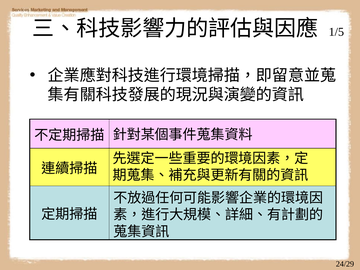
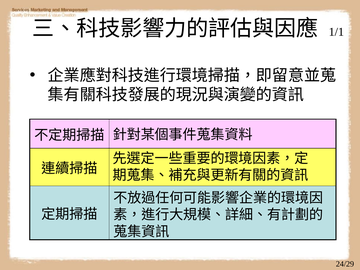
1/5: 1/5 -> 1/1 (336, 32)
